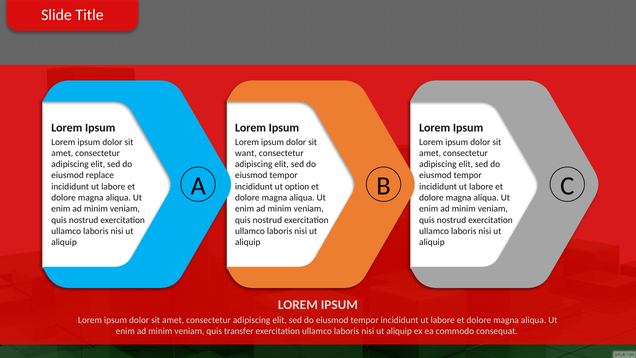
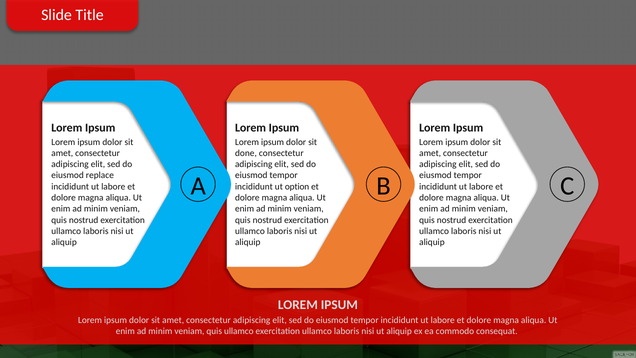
want: want -> done (246, 153)
quis transfer: transfer -> ullamco (239, 331)
